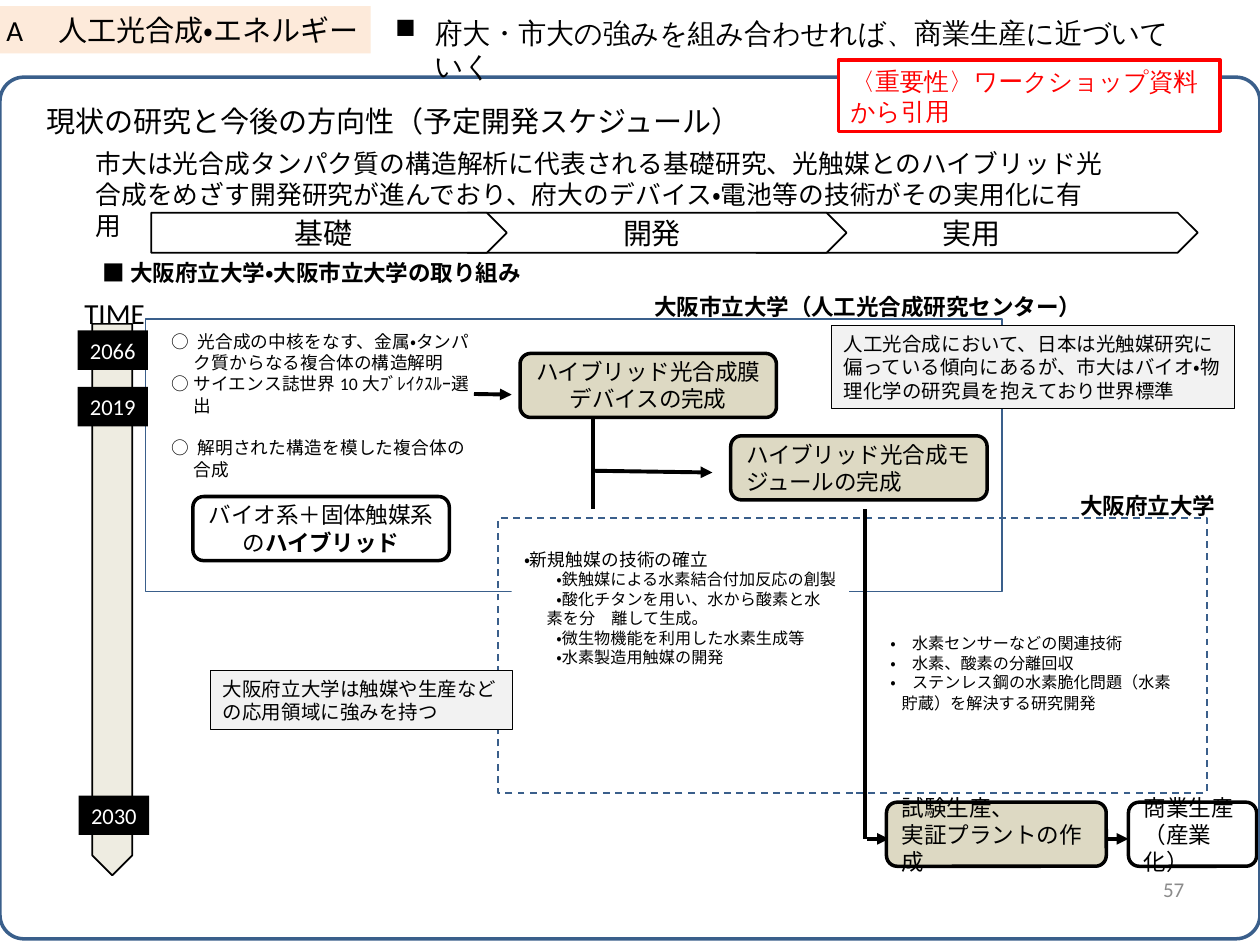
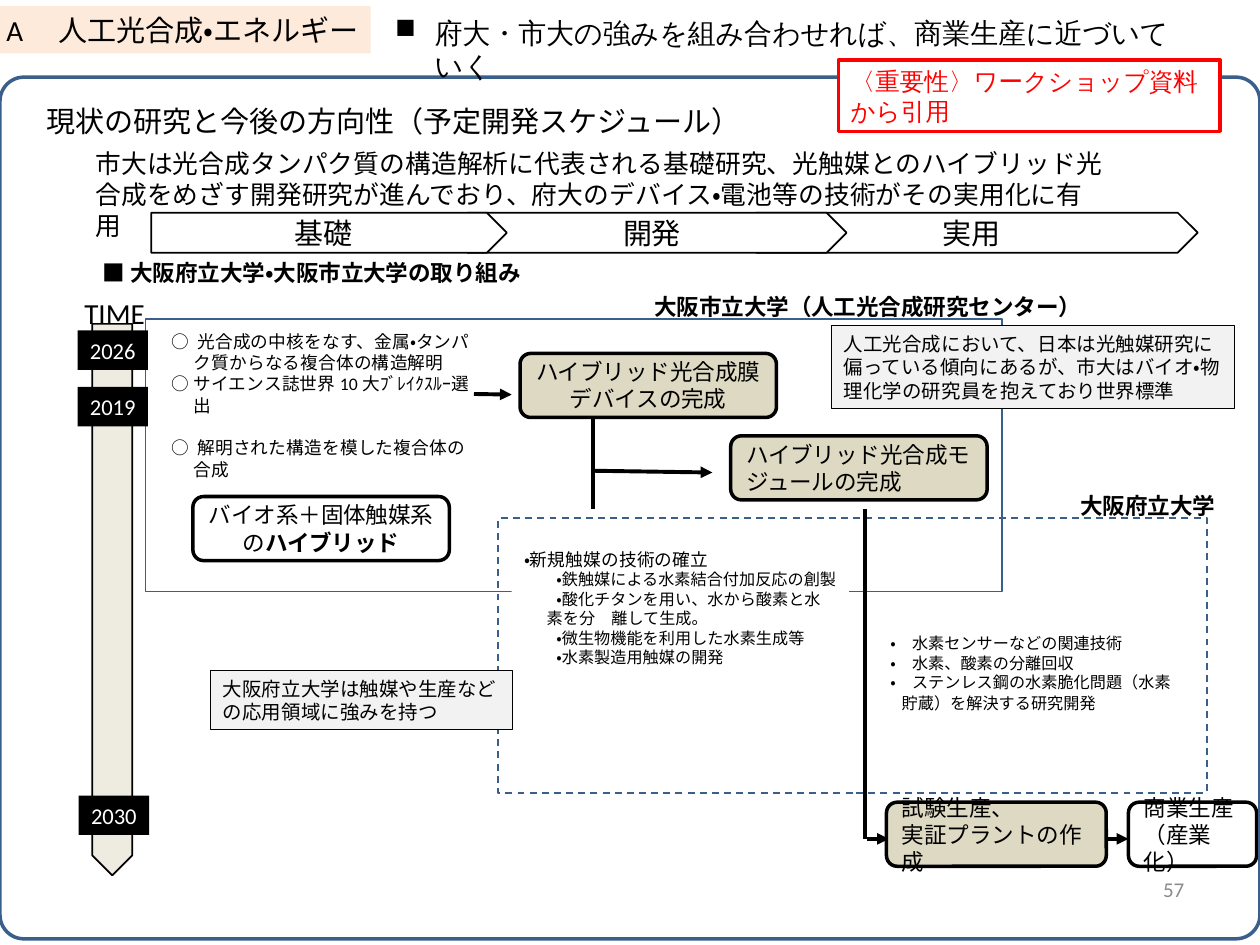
2066: 2066 -> 2026 (113, 352)
